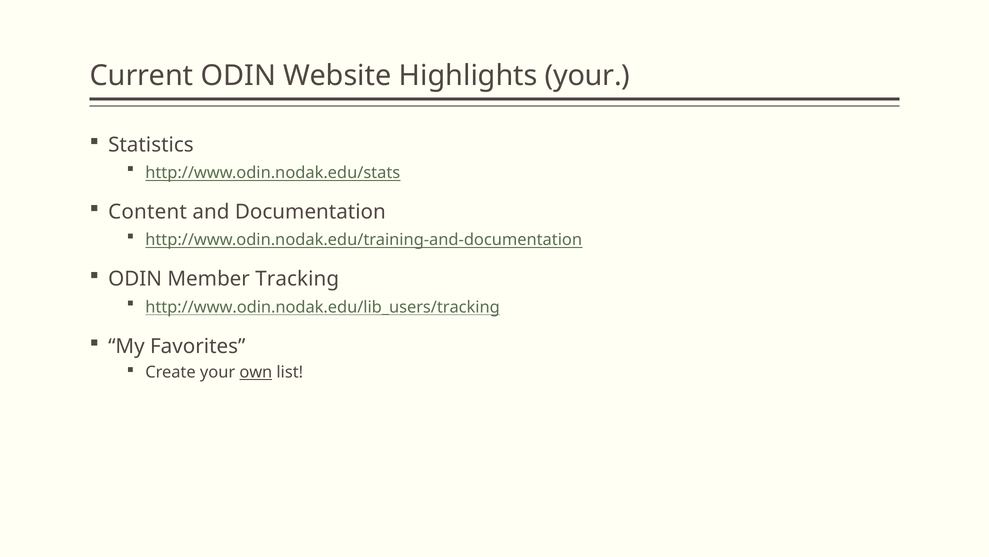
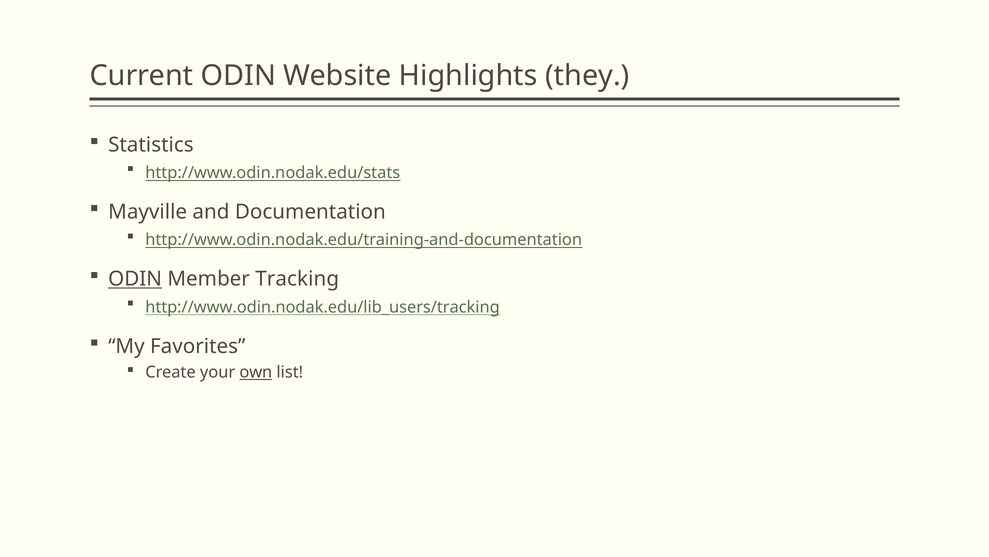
Highlights your: your -> they (587, 76)
Content: Content -> Mayville (148, 212)
ODIN underline: none -> present (135, 279)
